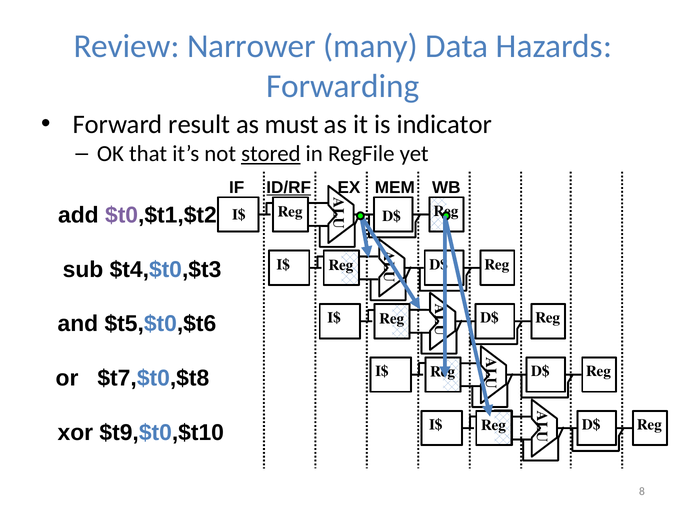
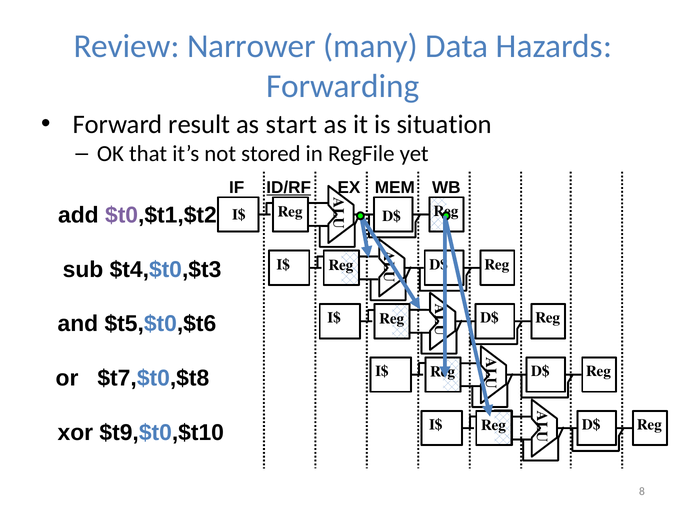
must: must -> start (292, 124)
indicator: indicator -> situation (444, 124)
stored underline: present -> none (271, 154)
